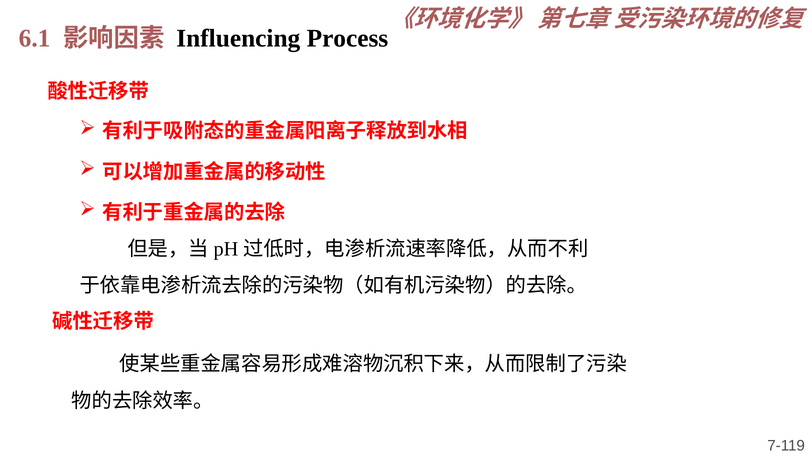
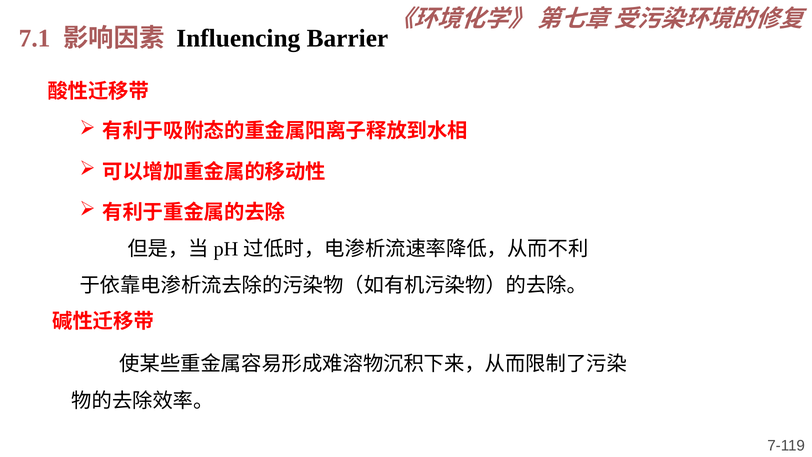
6.1: 6.1 -> 7.1 (35, 38)
Process: Process -> Barrier (347, 38)
